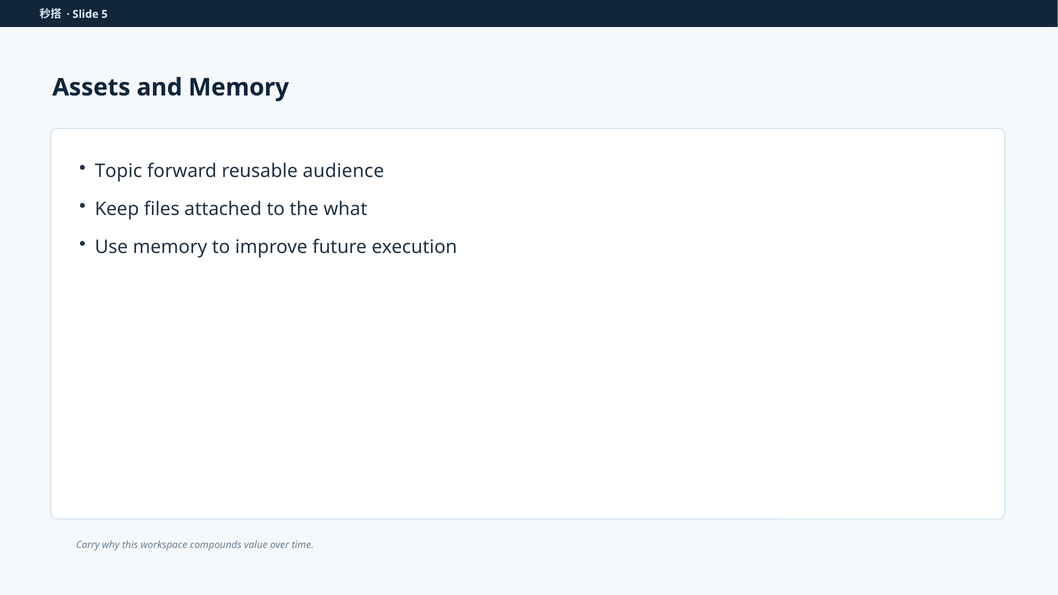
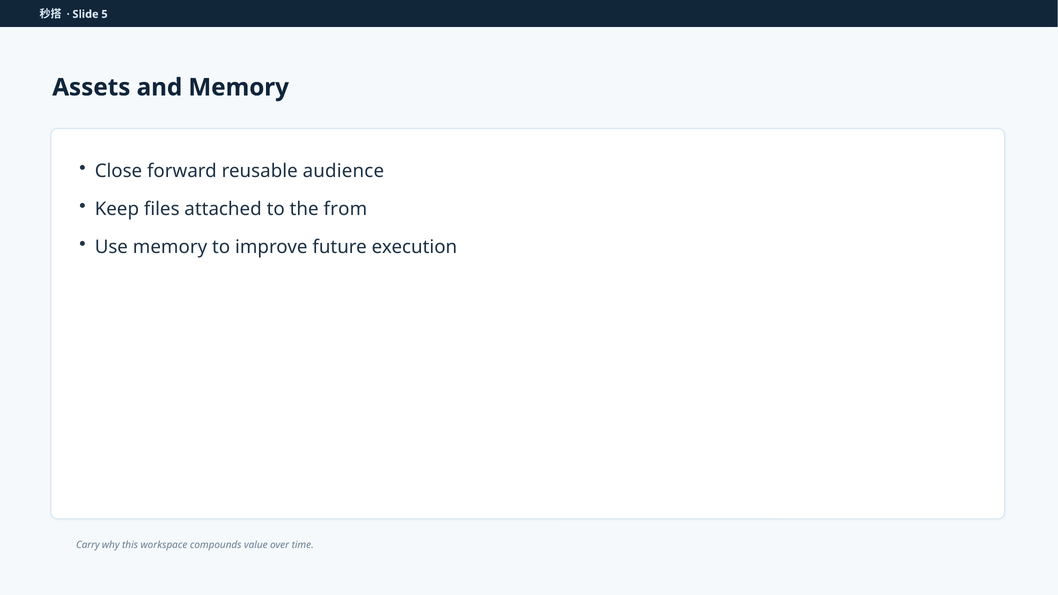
Topic: Topic -> Close (118, 171)
what: what -> from (345, 209)
